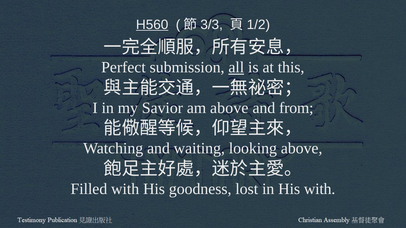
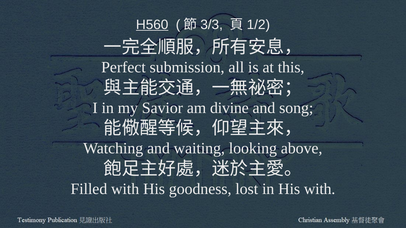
all underline: present -> none (236, 67)
am above: above -> divine (229, 108)
from: from -> song (296, 108)
